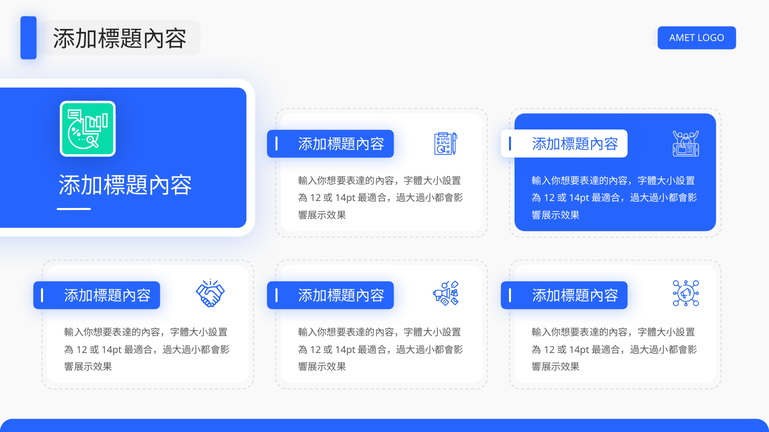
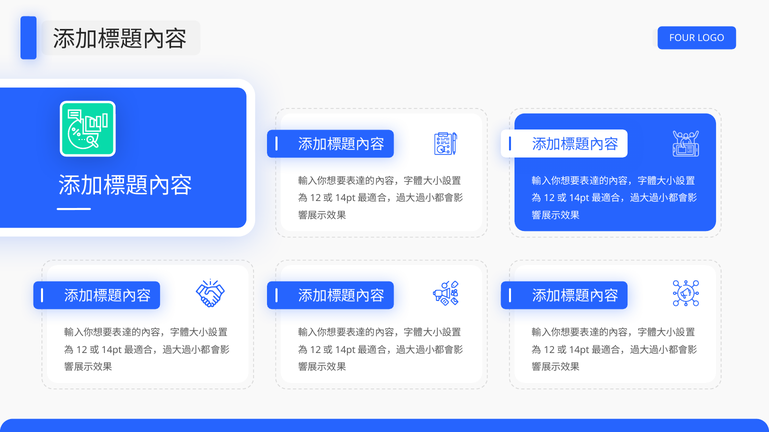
AMET: AMET -> FOUR (682, 38)
